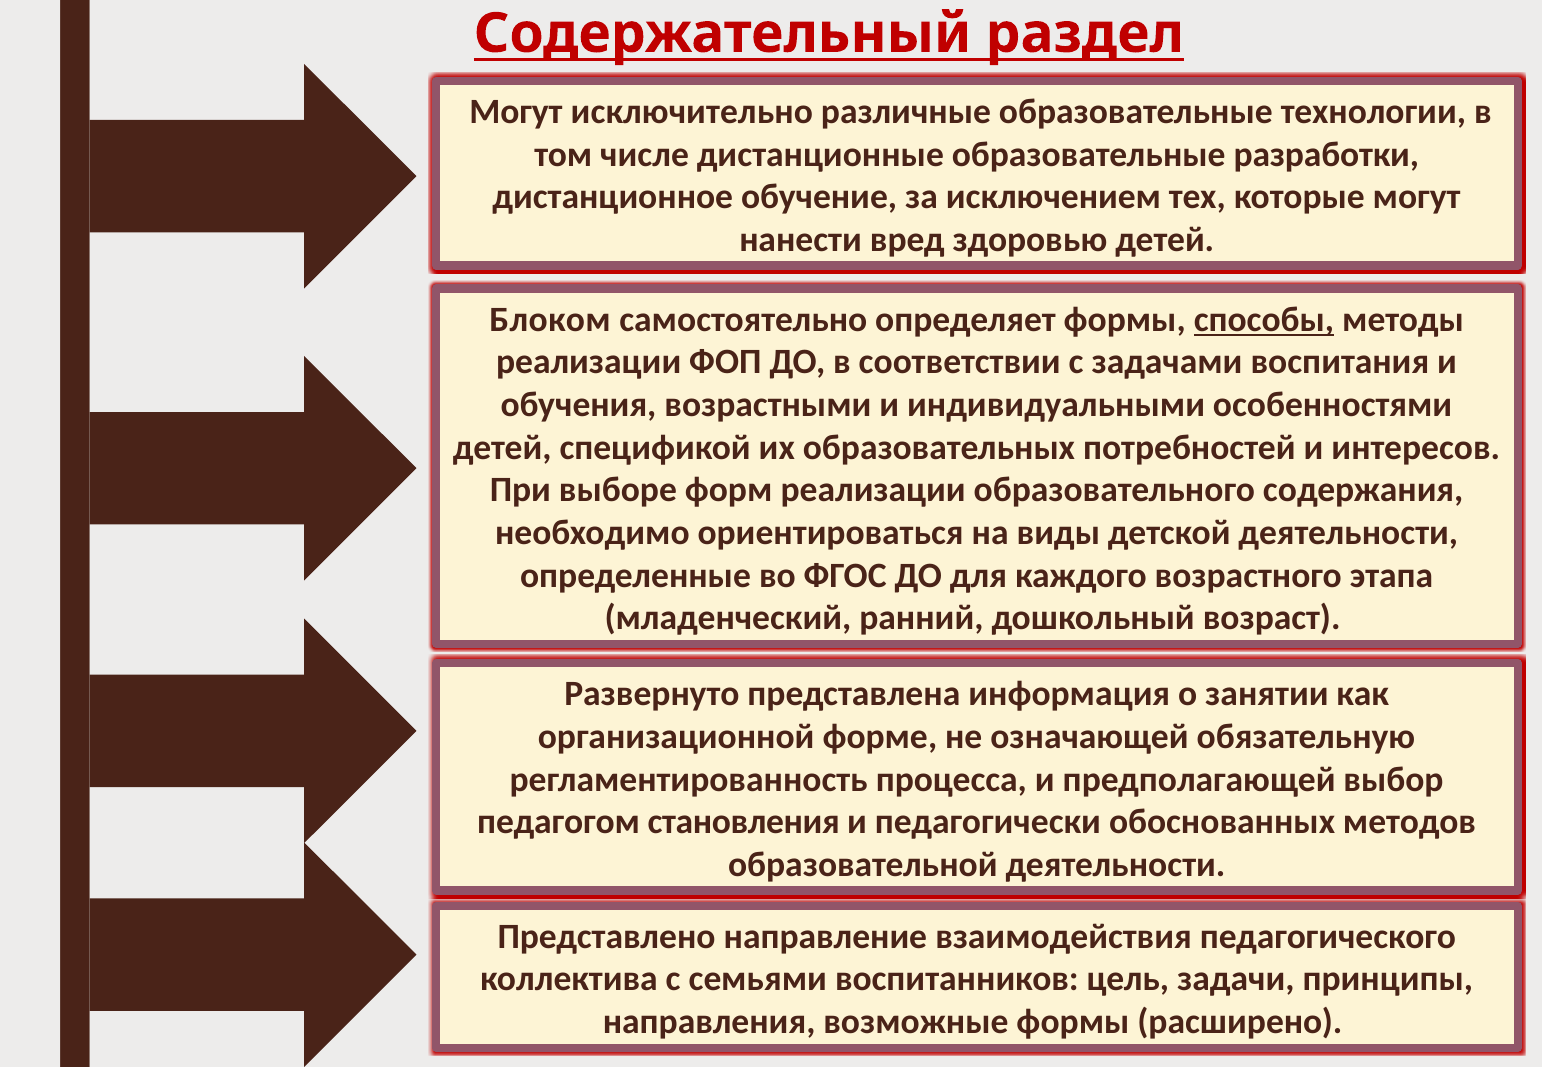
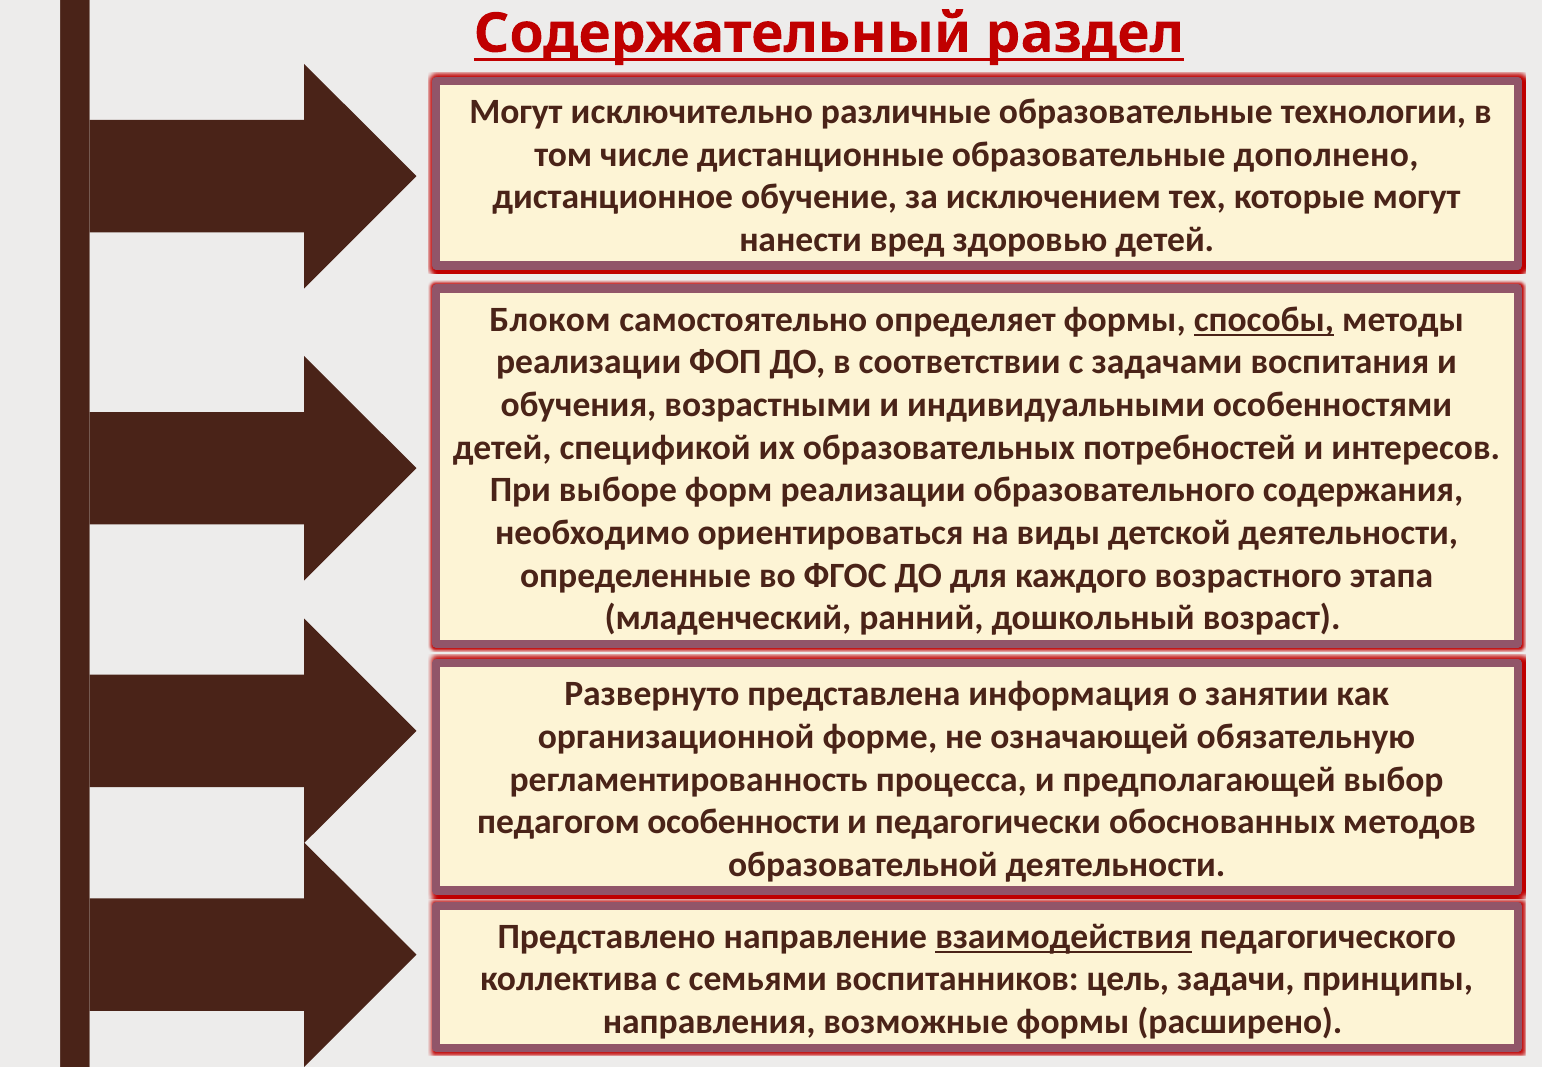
разработки: разработки -> дополнено (1326, 155)
становления: становления -> особенности (744, 822)
взаимодействия underline: none -> present (1064, 937)
